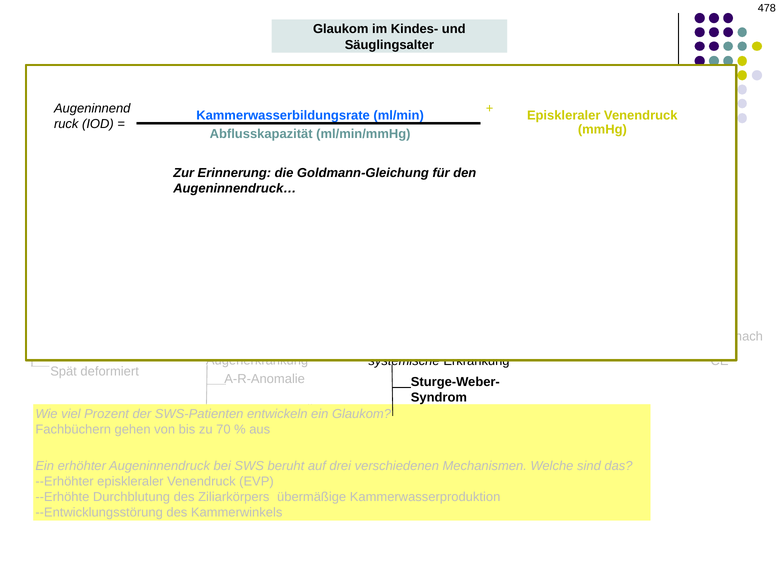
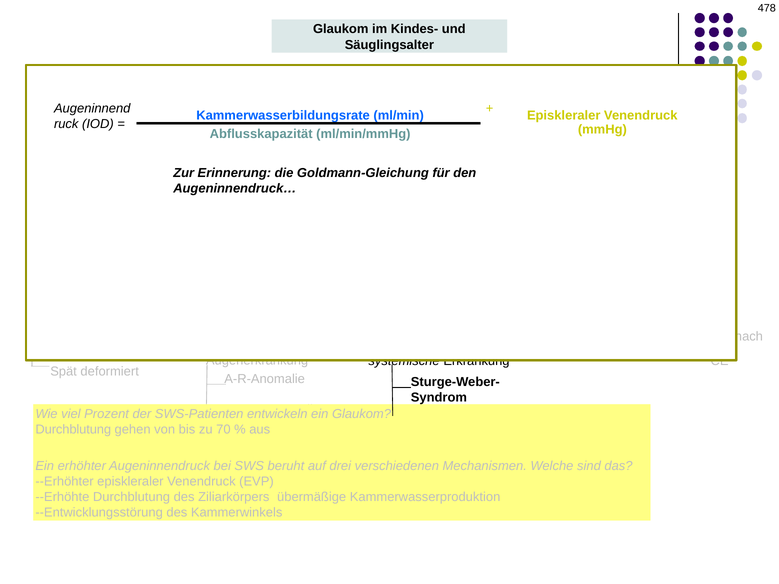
Fachbüchern: Fachbüchern -> Durchblutung (73, 430)
